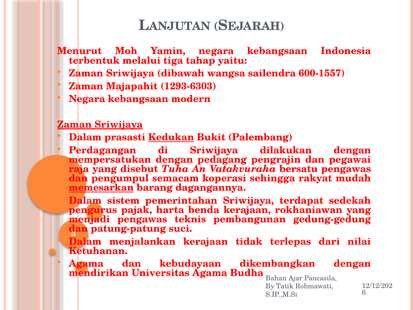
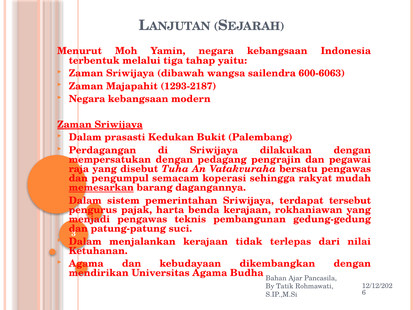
600-1557: 600-1557 -> 600-6063 (322, 73)
1293-6303: 1293-6303 -> 1293-2187 (188, 86)
Kedukan underline: present -> none (171, 137)
sedekah: sedekah -> tersebut (350, 200)
